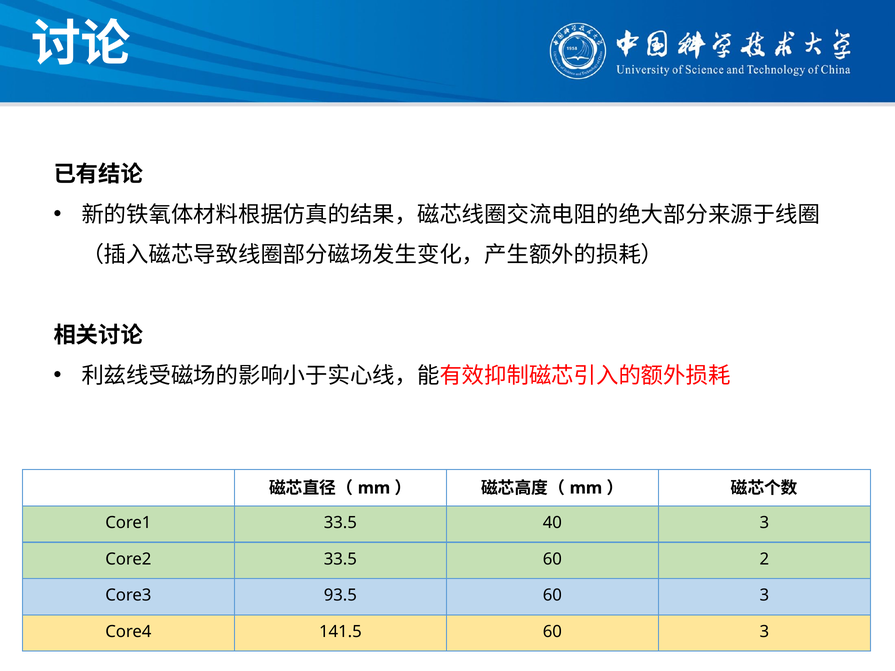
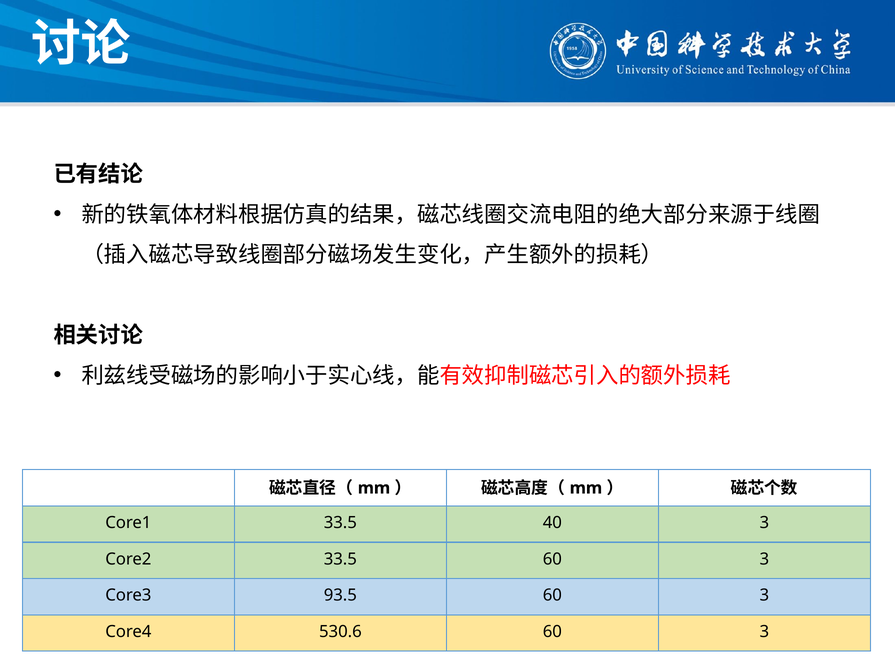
33.5 60 2: 2 -> 3 (764, 559)
141.5: 141.5 -> 530.6 (340, 632)
